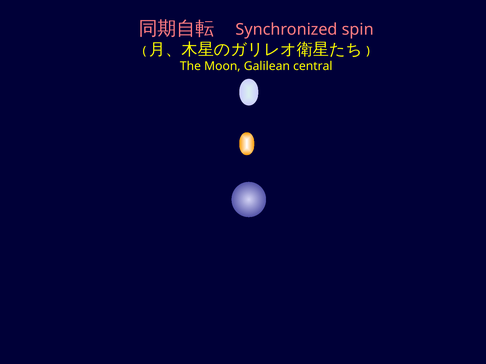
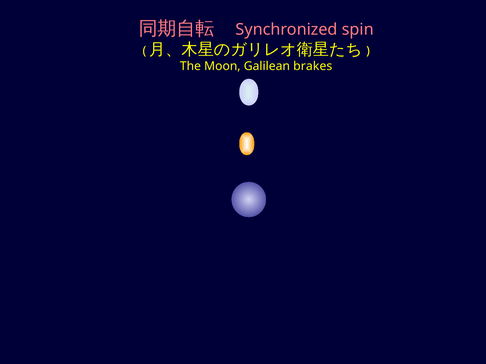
central: central -> brakes (313, 66)
